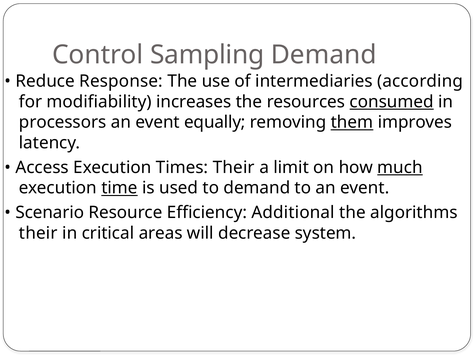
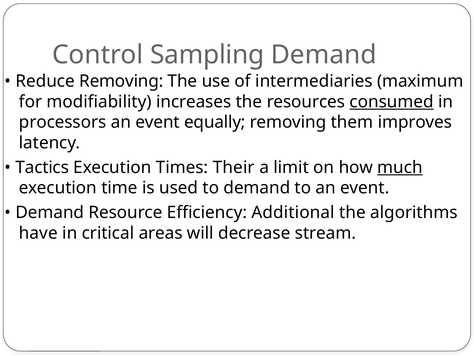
Reduce Response: Response -> Removing (121, 81)
according: according -> maximum (420, 81)
them underline: present -> none (352, 122)
Access: Access -> Tactics (42, 167)
time underline: present -> none (119, 188)
Scenario: Scenario -> Demand (50, 212)
their: their -> have (38, 233)
system: system -> stream (325, 233)
